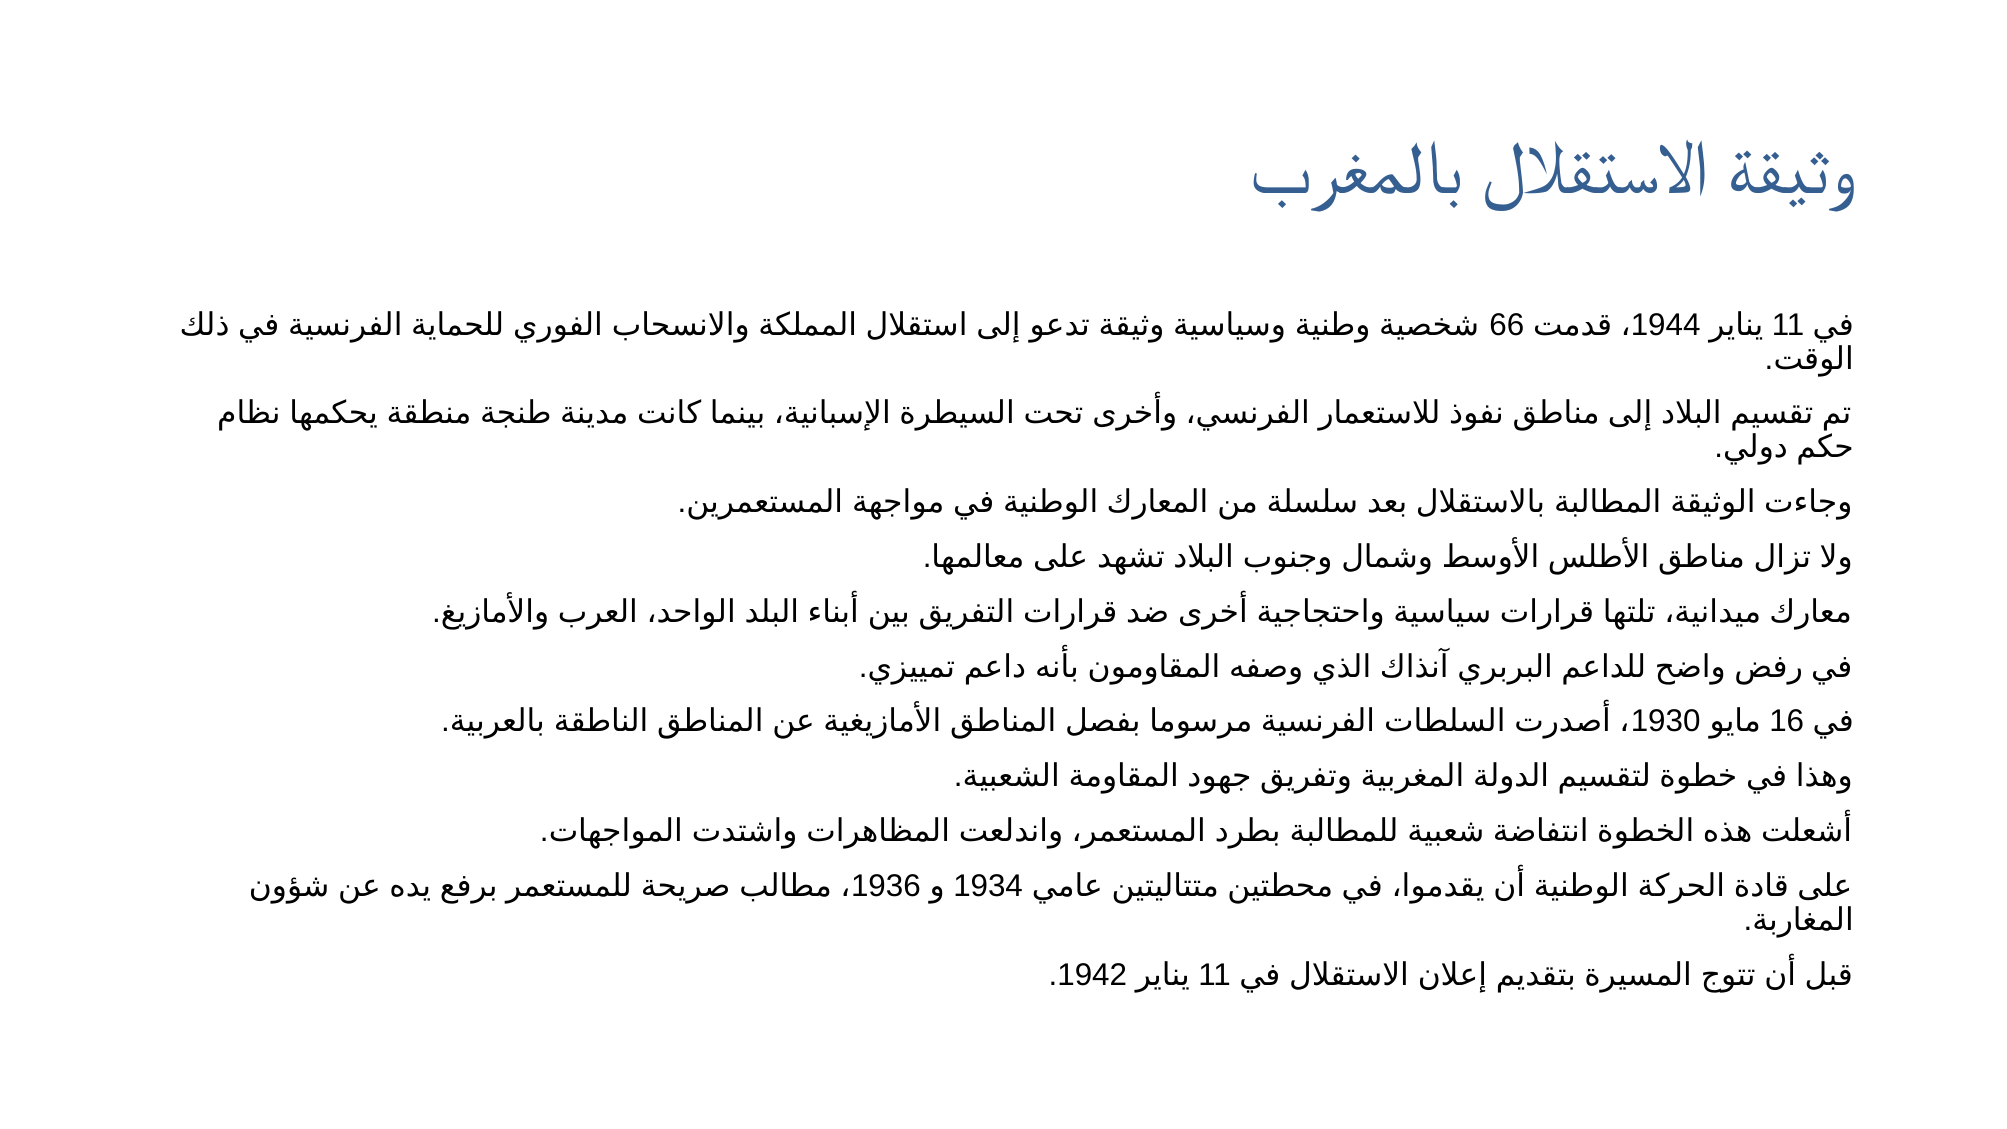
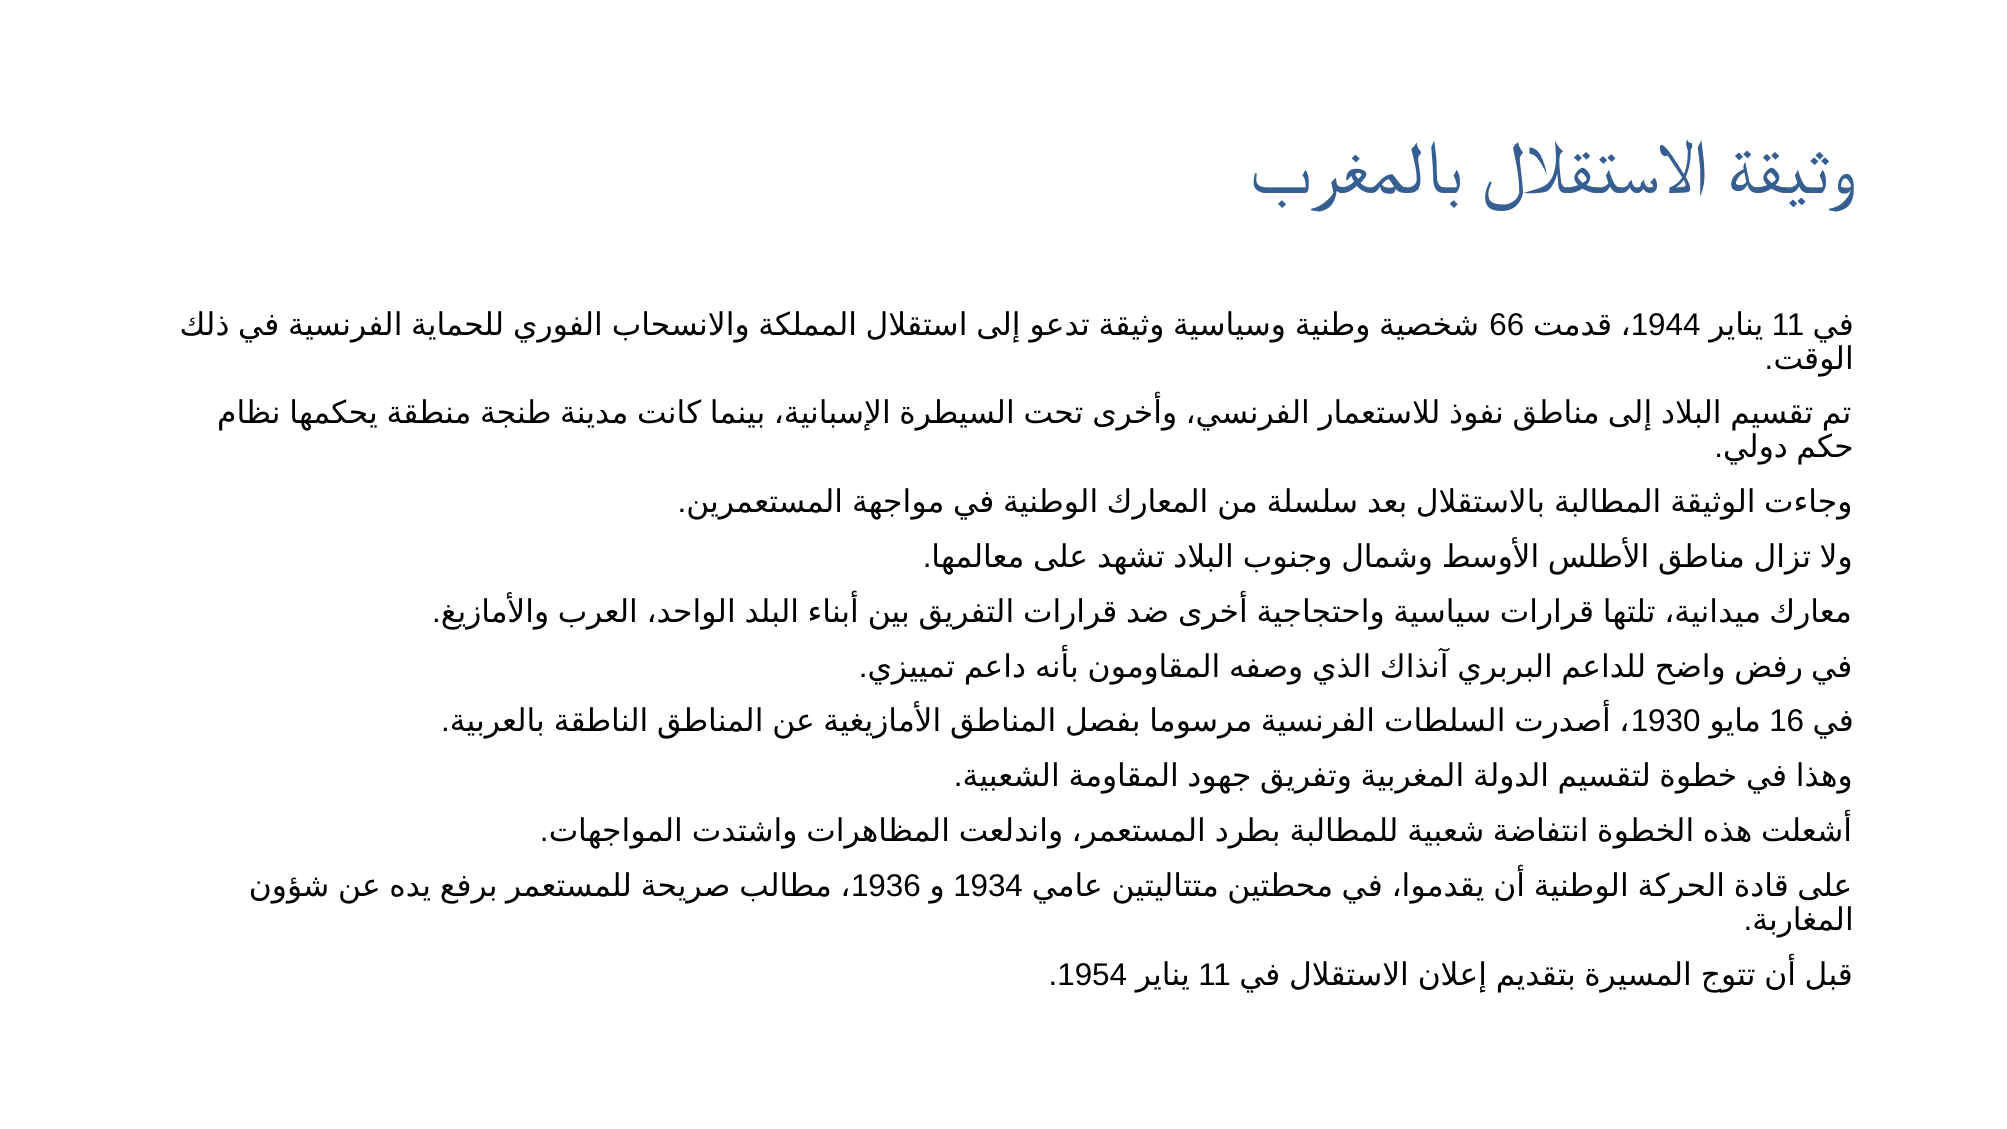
1942: 1942 -> 1954 (1092, 975)
